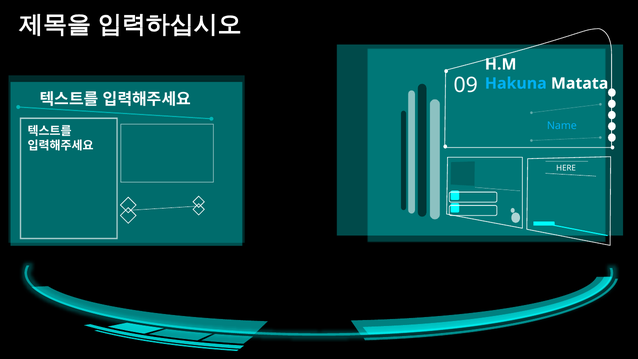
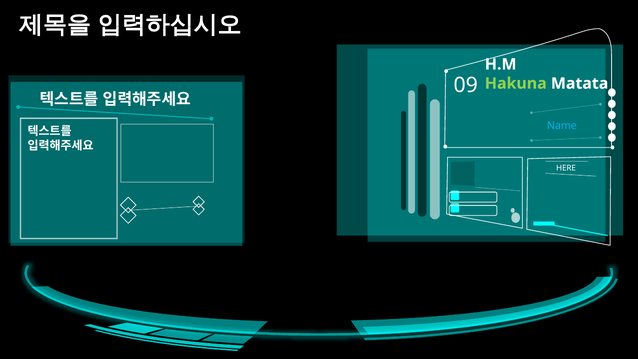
Hakuna colour: light blue -> light green (516, 83)
